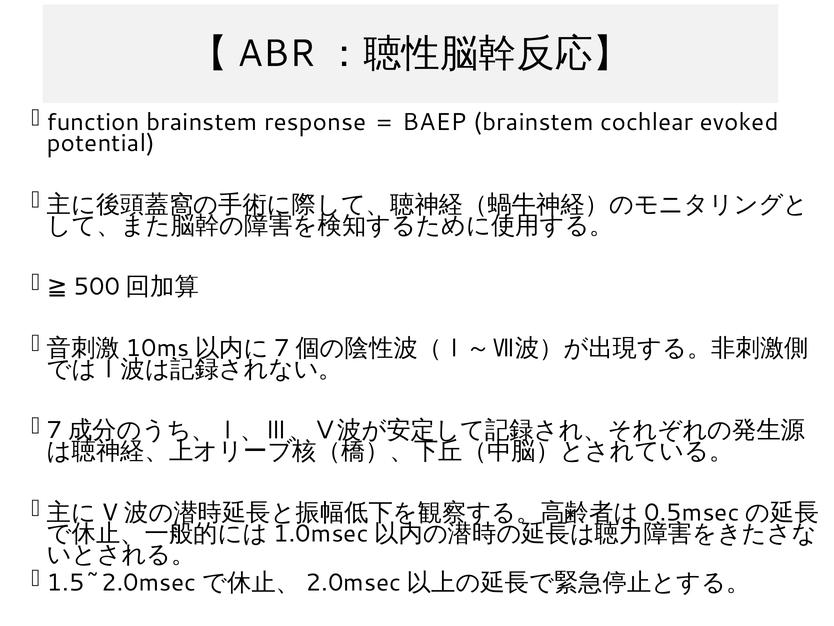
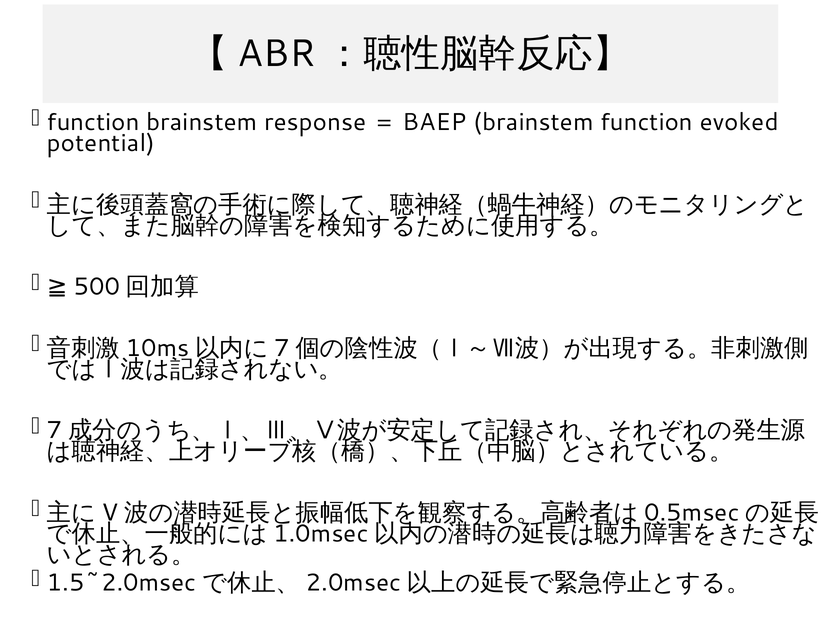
brainstem cochlear: cochlear -> function (647, 122)
